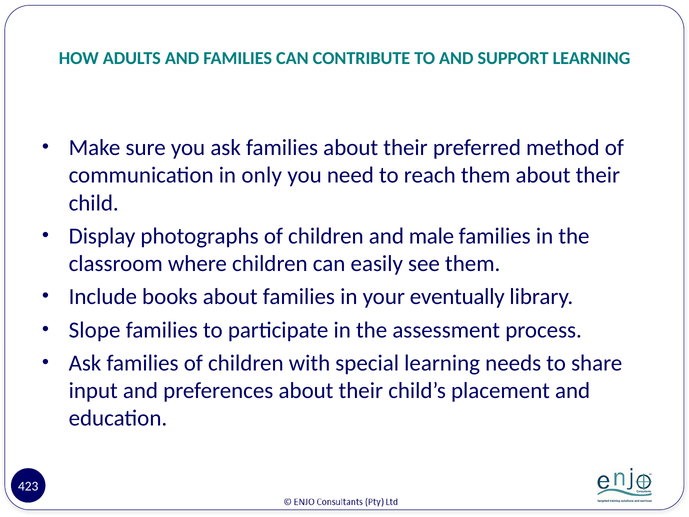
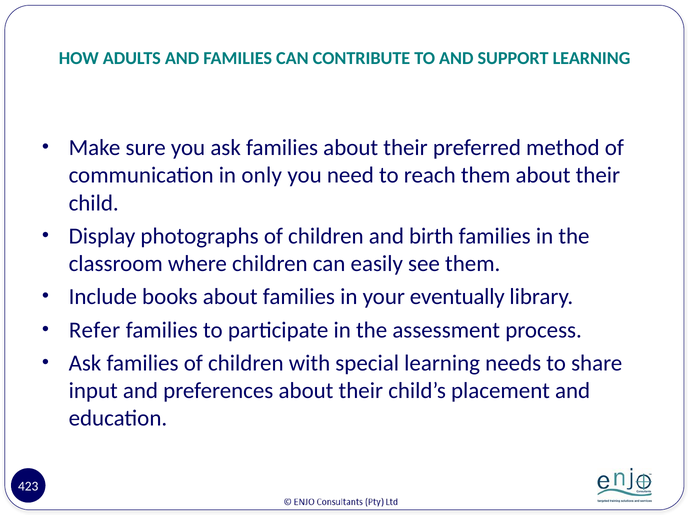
male: male -> birth (431, 236)
Slope: Slope -> Refer (95, 330)
